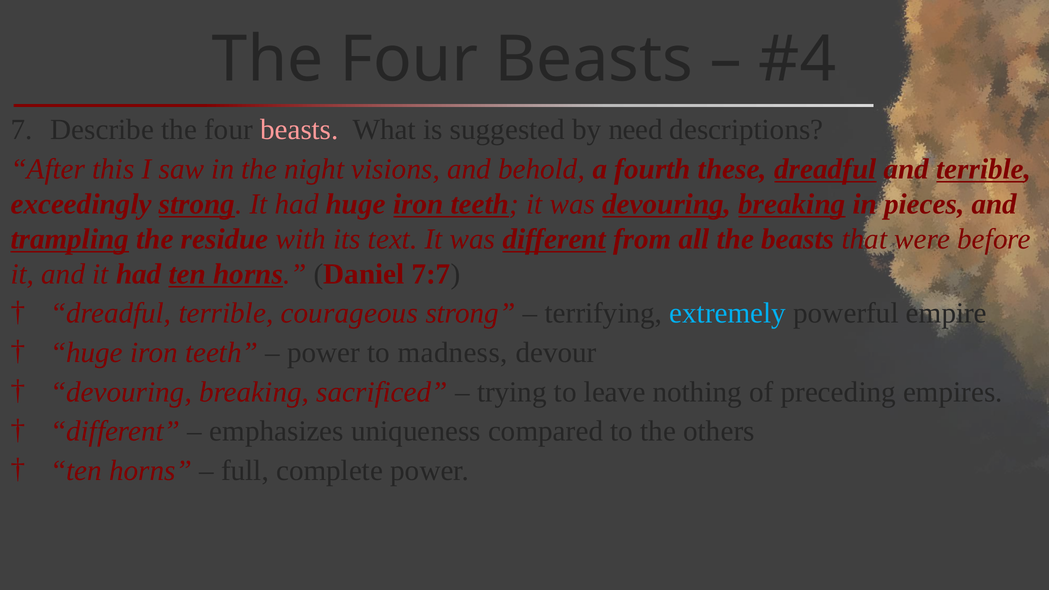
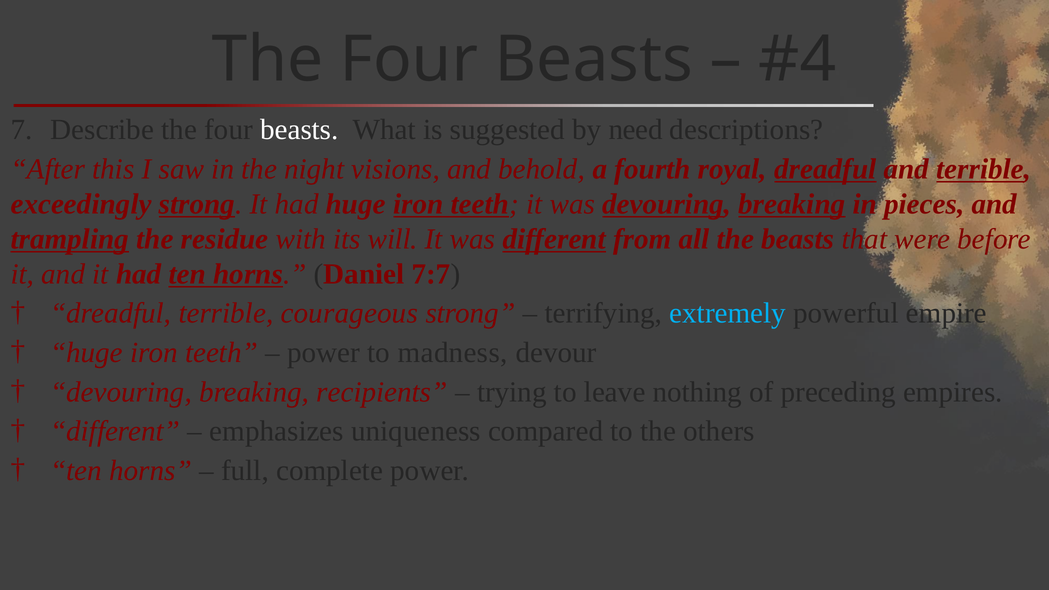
beasts colour: pink -> white (299, 130)
these: these -> royal (732, 169)
text: text -> will (393, 239)
sacrificed: sacrificed -> recipients (382, 392)
